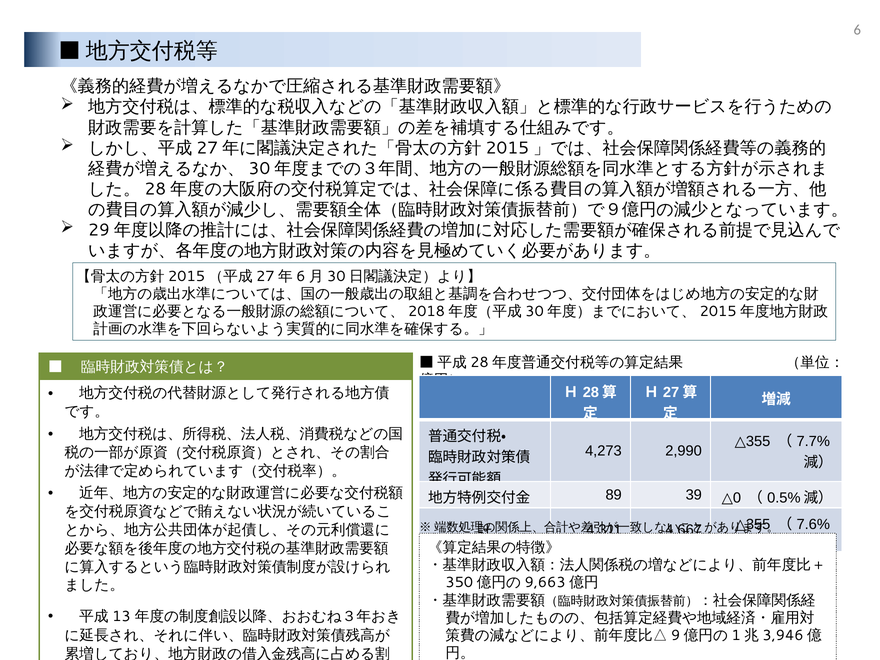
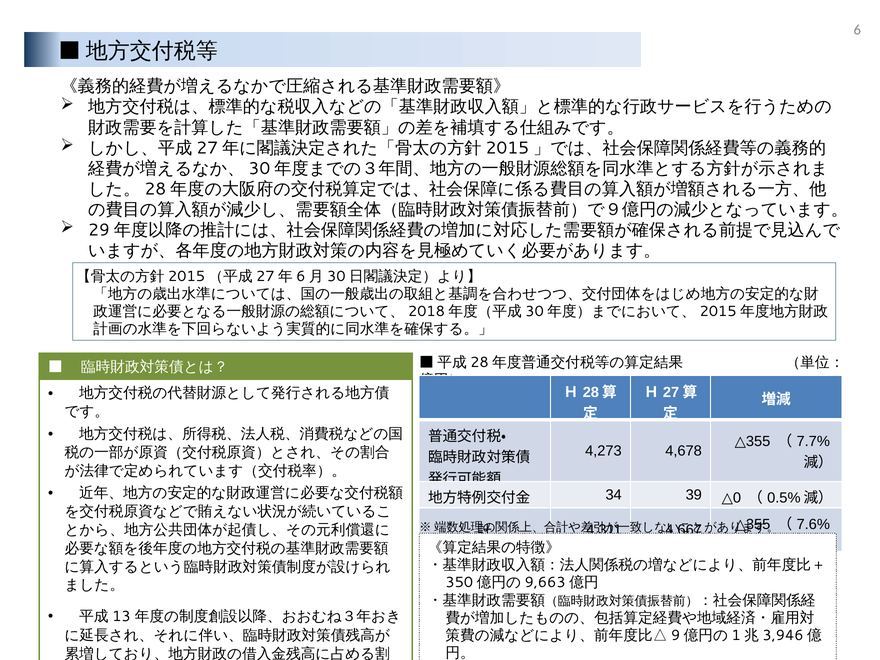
2,990: 2,990 -> 4,678 (684, 451)
89: 89 -> 34 (614, 495)
